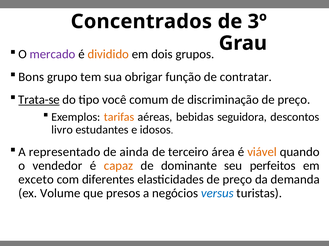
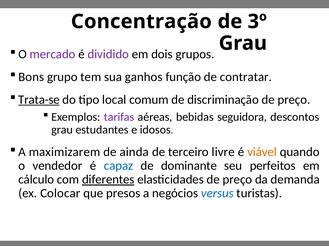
Concentrados: Concentrados -> Concentração (141, 22)
dividido colour: orange -> purple (108, 54)
obrigar: obrigar -> ganhos (144, 77)
você: você -> local (114, 100)
tarifas colour: orange -> purple (119, 117)
livro: livro -> grau (62, 130)
representado: representado -> maximizarem (65, 152)
área: área -> livre (223, 152)
capaz colour: orange -> blue (119, 166)
exceto: exceto -> cálculo (36, 180)
diferentes underline: none -> present (108, 180)
Volume: Volume -> Colocar (60, 194)
